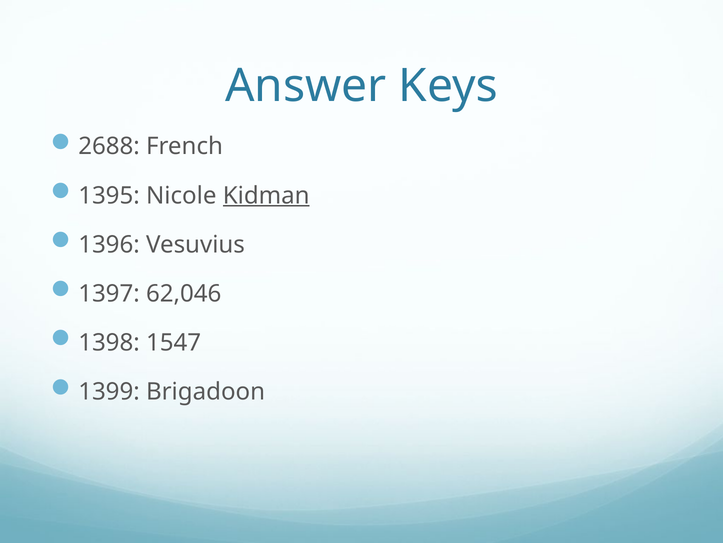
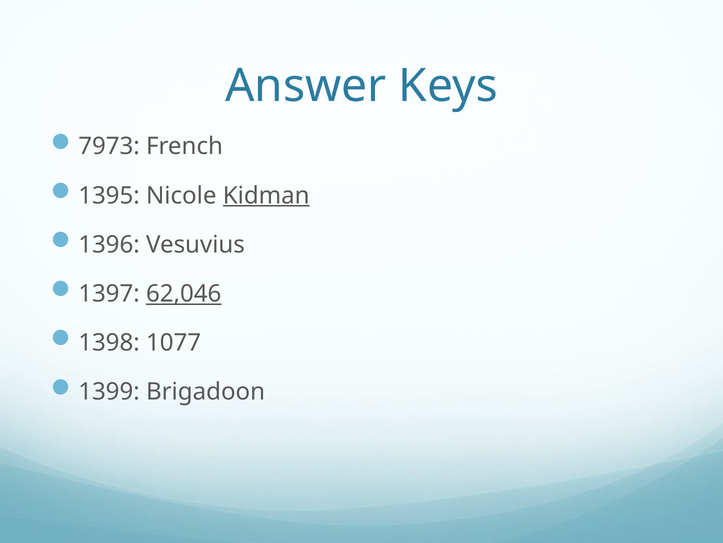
2688: 2688 -> 7973 (109, 146)
62,046 underline: none -> present (184, 293)
1547: 1547 -> 1077 (174, 342)
